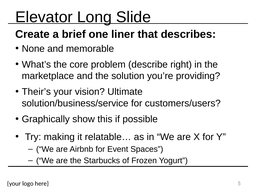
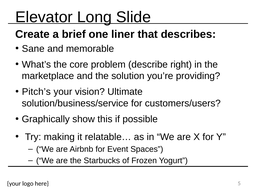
None: None -> Sane (33, 49)
Their’s: Their’s -> Pitch’s (36, 92)
